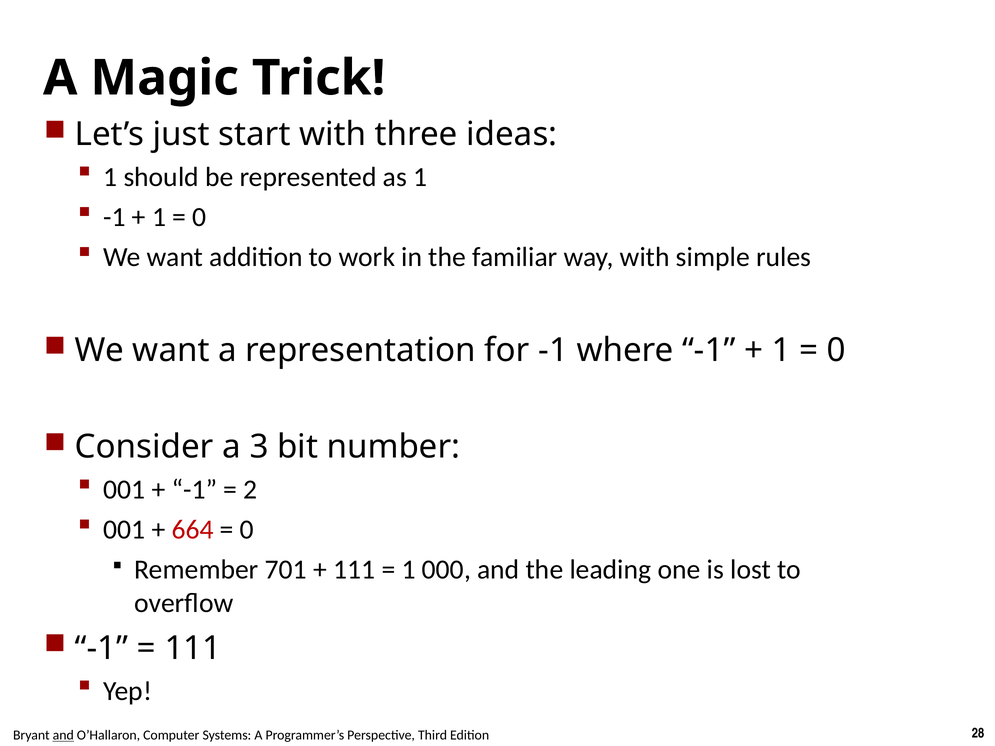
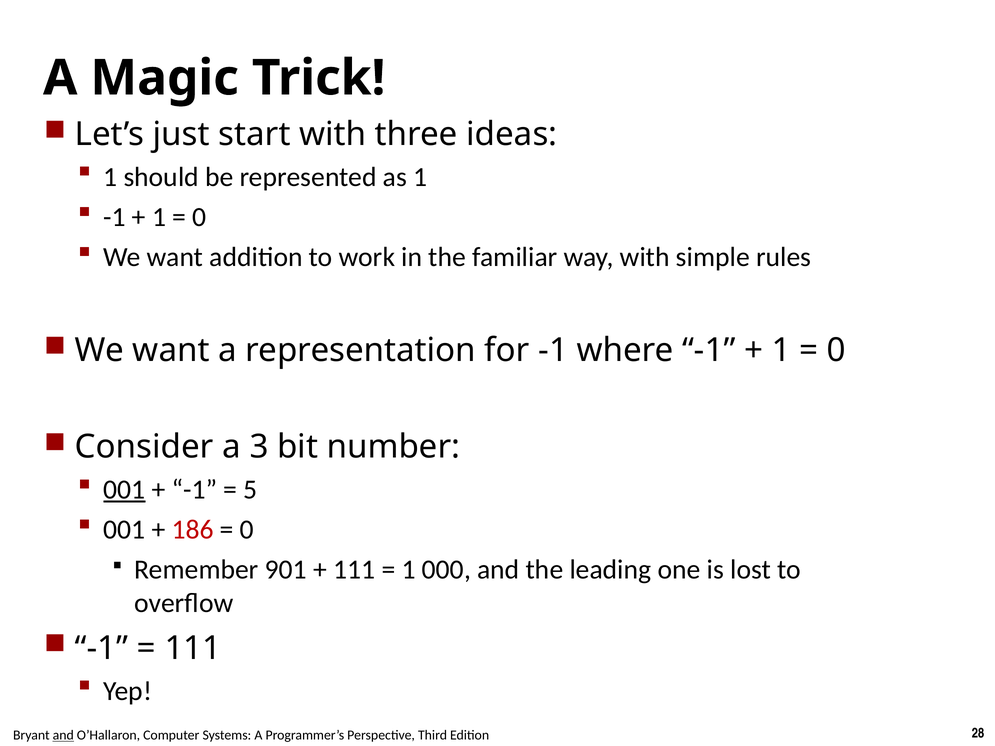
001 underline: none -> present (124, 490)
2: 2 -> 5 (250, 490)
664: 664 -> 186 (193, 530)
701: 701 -> 901 (286, 570)
